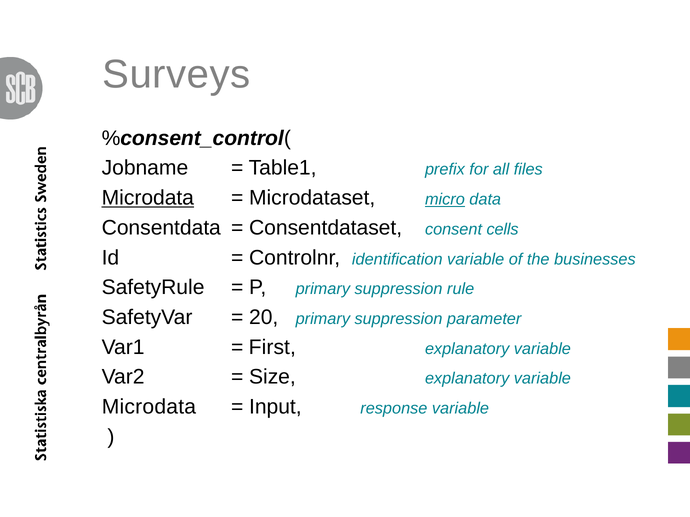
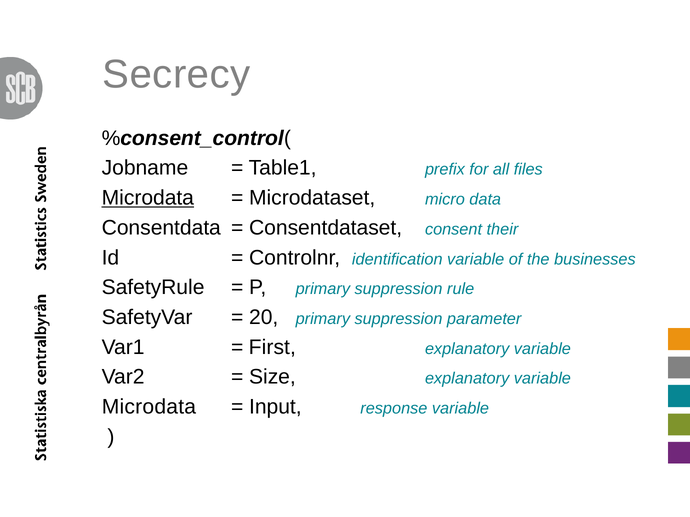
Surveys: Surveys -> Secrecy (176, 74)
micro underline: present -> none (445, 200)
cells: cells -> their (502, 230)
